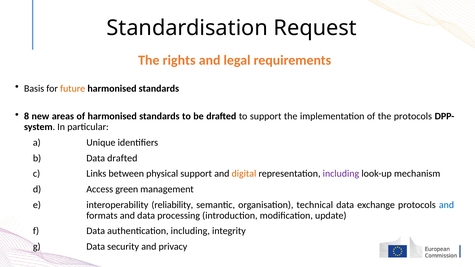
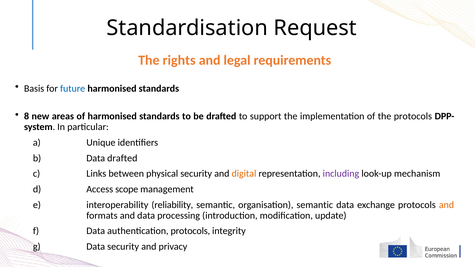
future colour: orange -> blue (73, 89)
physical support: support -> security (196, 174)
green: green -> scope (127, 189)
organisation technical: technical -> semantic (315, 205)
and colour: blue -> orange (446, 205)
authentication including: including -> protocols (190, 231)
